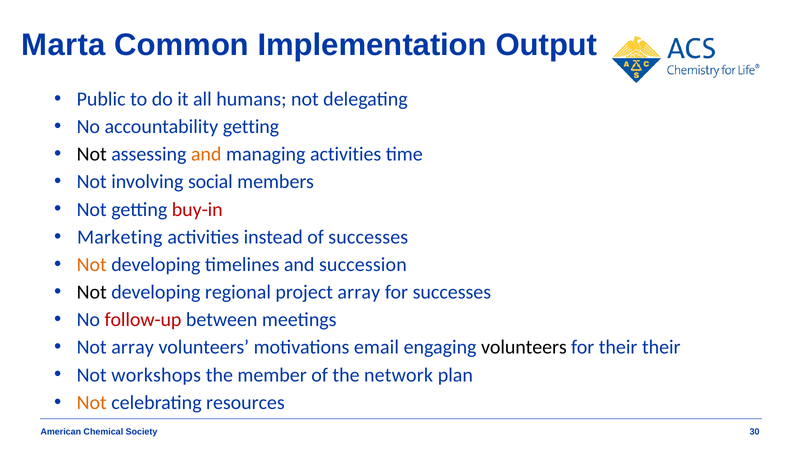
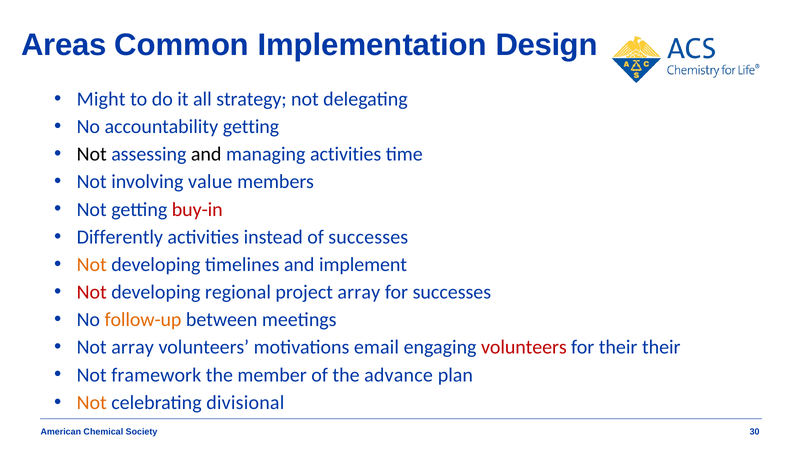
Marta: Marta -> Areas (64, 45)
Output: Output -> Design (547, 45)
Public: Public -> Might (101, 99)
humans: humans -> strategy (251, 99)
and colour: orange -> black (206, 154)
social: social -> value (210, 182)
Marketing: Marketing -> Differently (120, 237)
succession: succession -> implement (363, 265)
Not colour: black -> red (92, 292)
follow-up colour: red -> orange (143, 320)
volunteers colour: black -> red (524, 347)
workshops: workshops -> framework (156, 375)
network: network -> advance (399, 375)
resources: resources -> divisional (245, 403)
